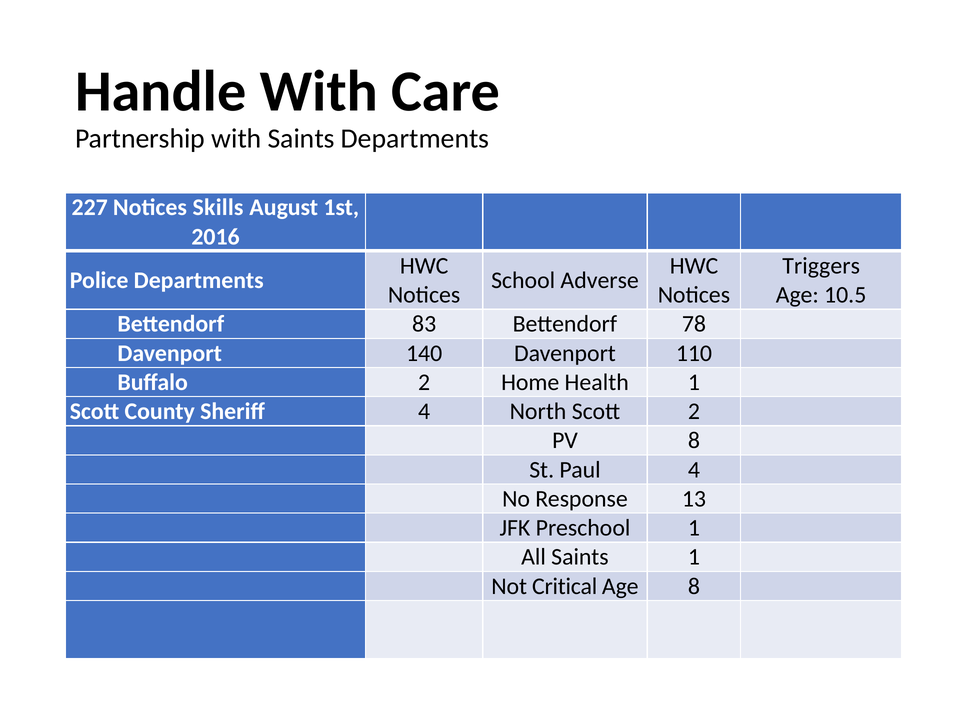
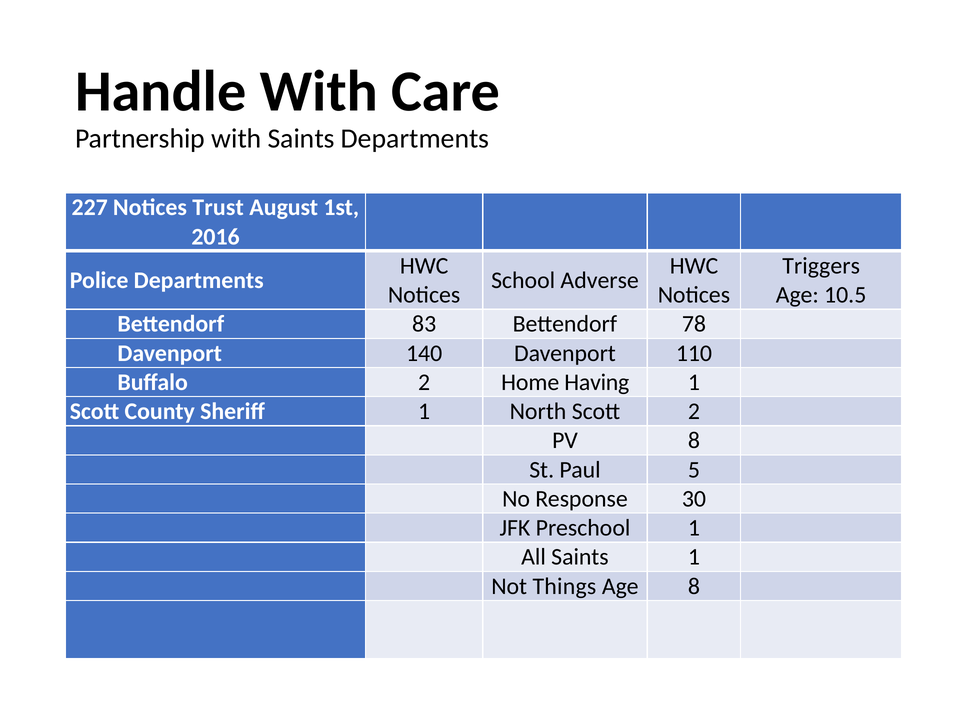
Skills: Skills -> Trust (218, 208)
Health: Health -> Having (597, 382)
Sheriff 4: 4 -> 1 (424, 411)
Paul 4: 4 -> 5 (694, 470)
13: 13 -> 30 (694, 499)
Critical: Critical -> Things (564, 586)
